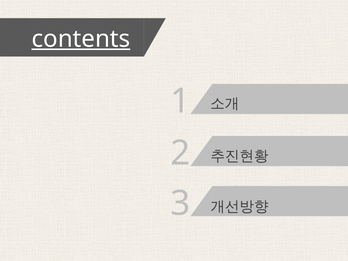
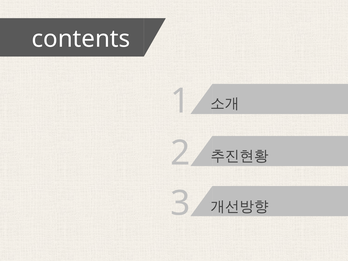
contents underline: present -> none (81, 39)
